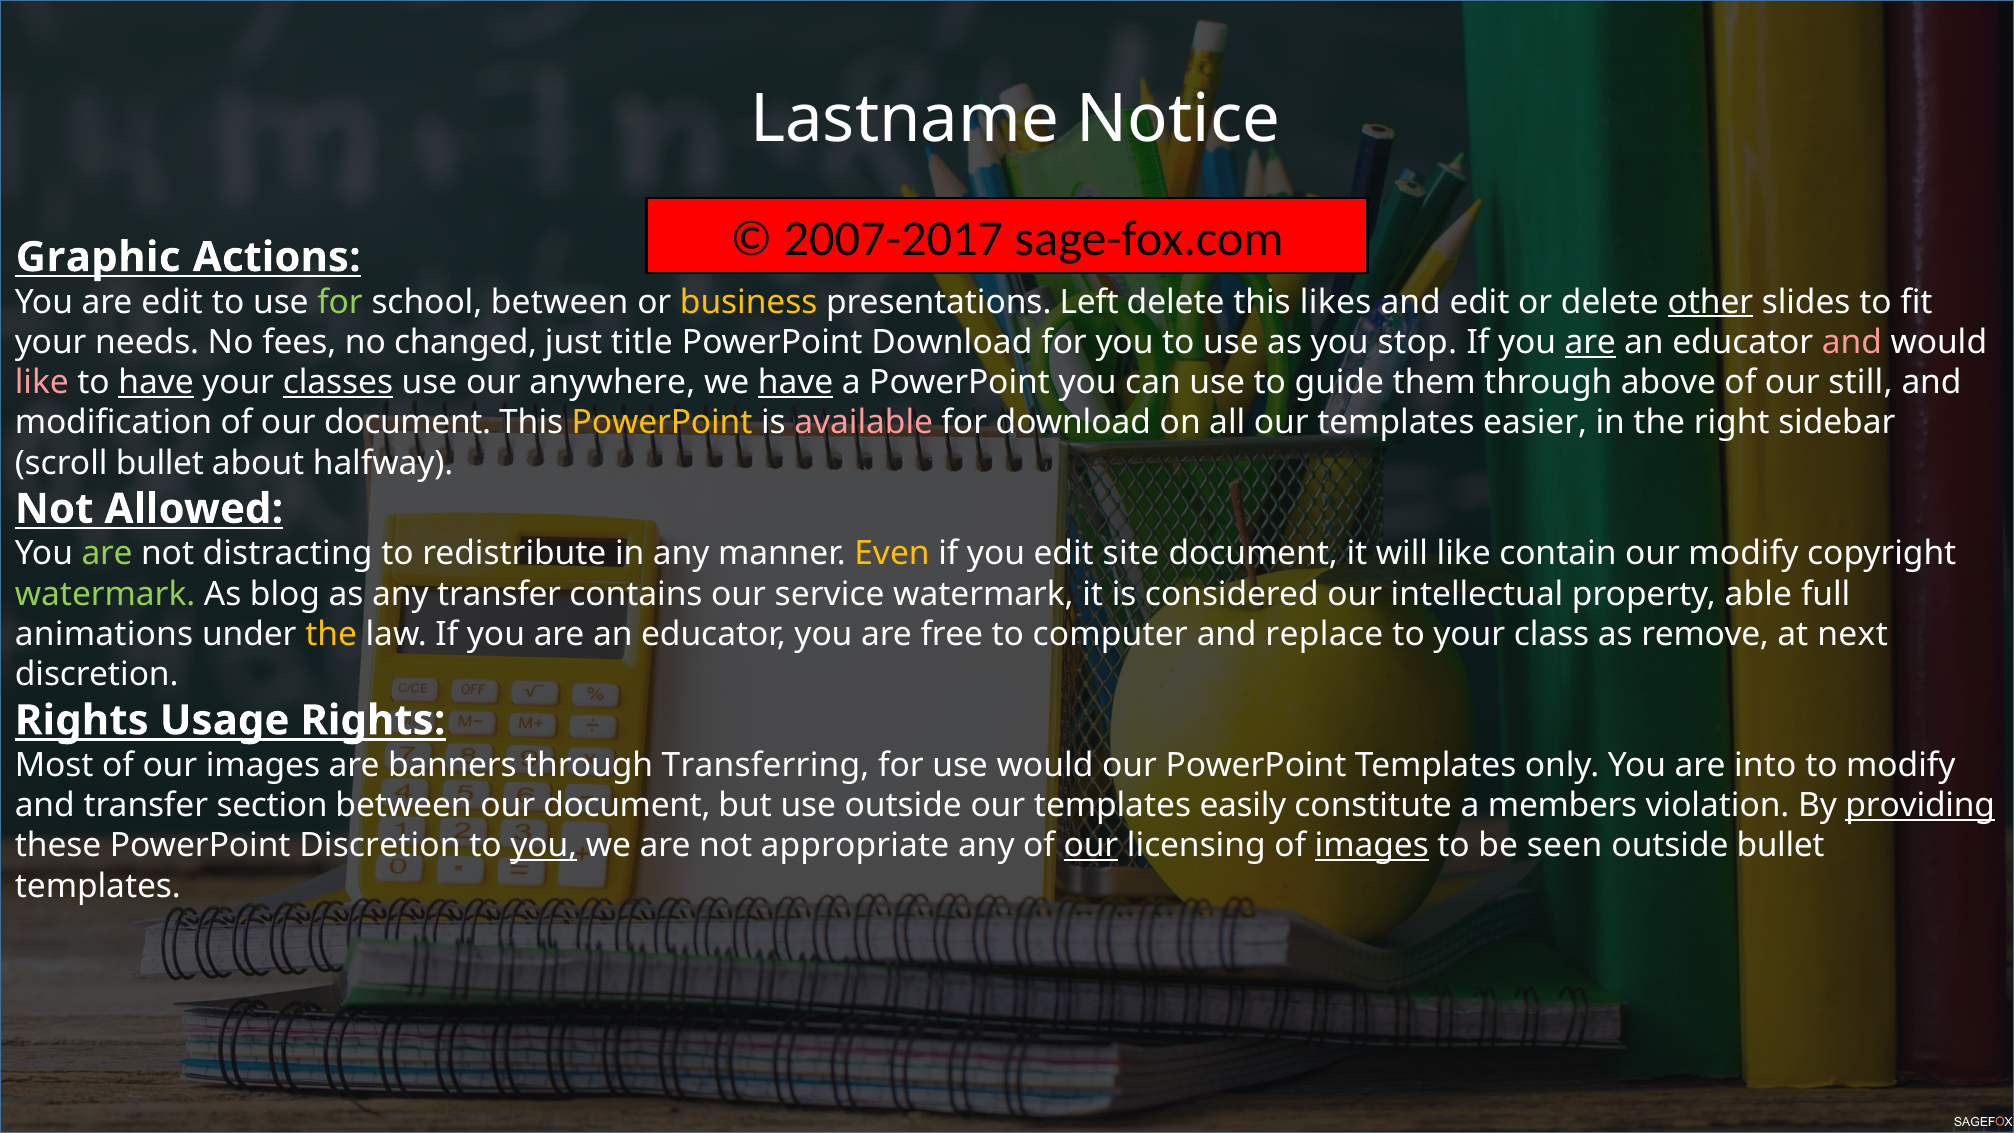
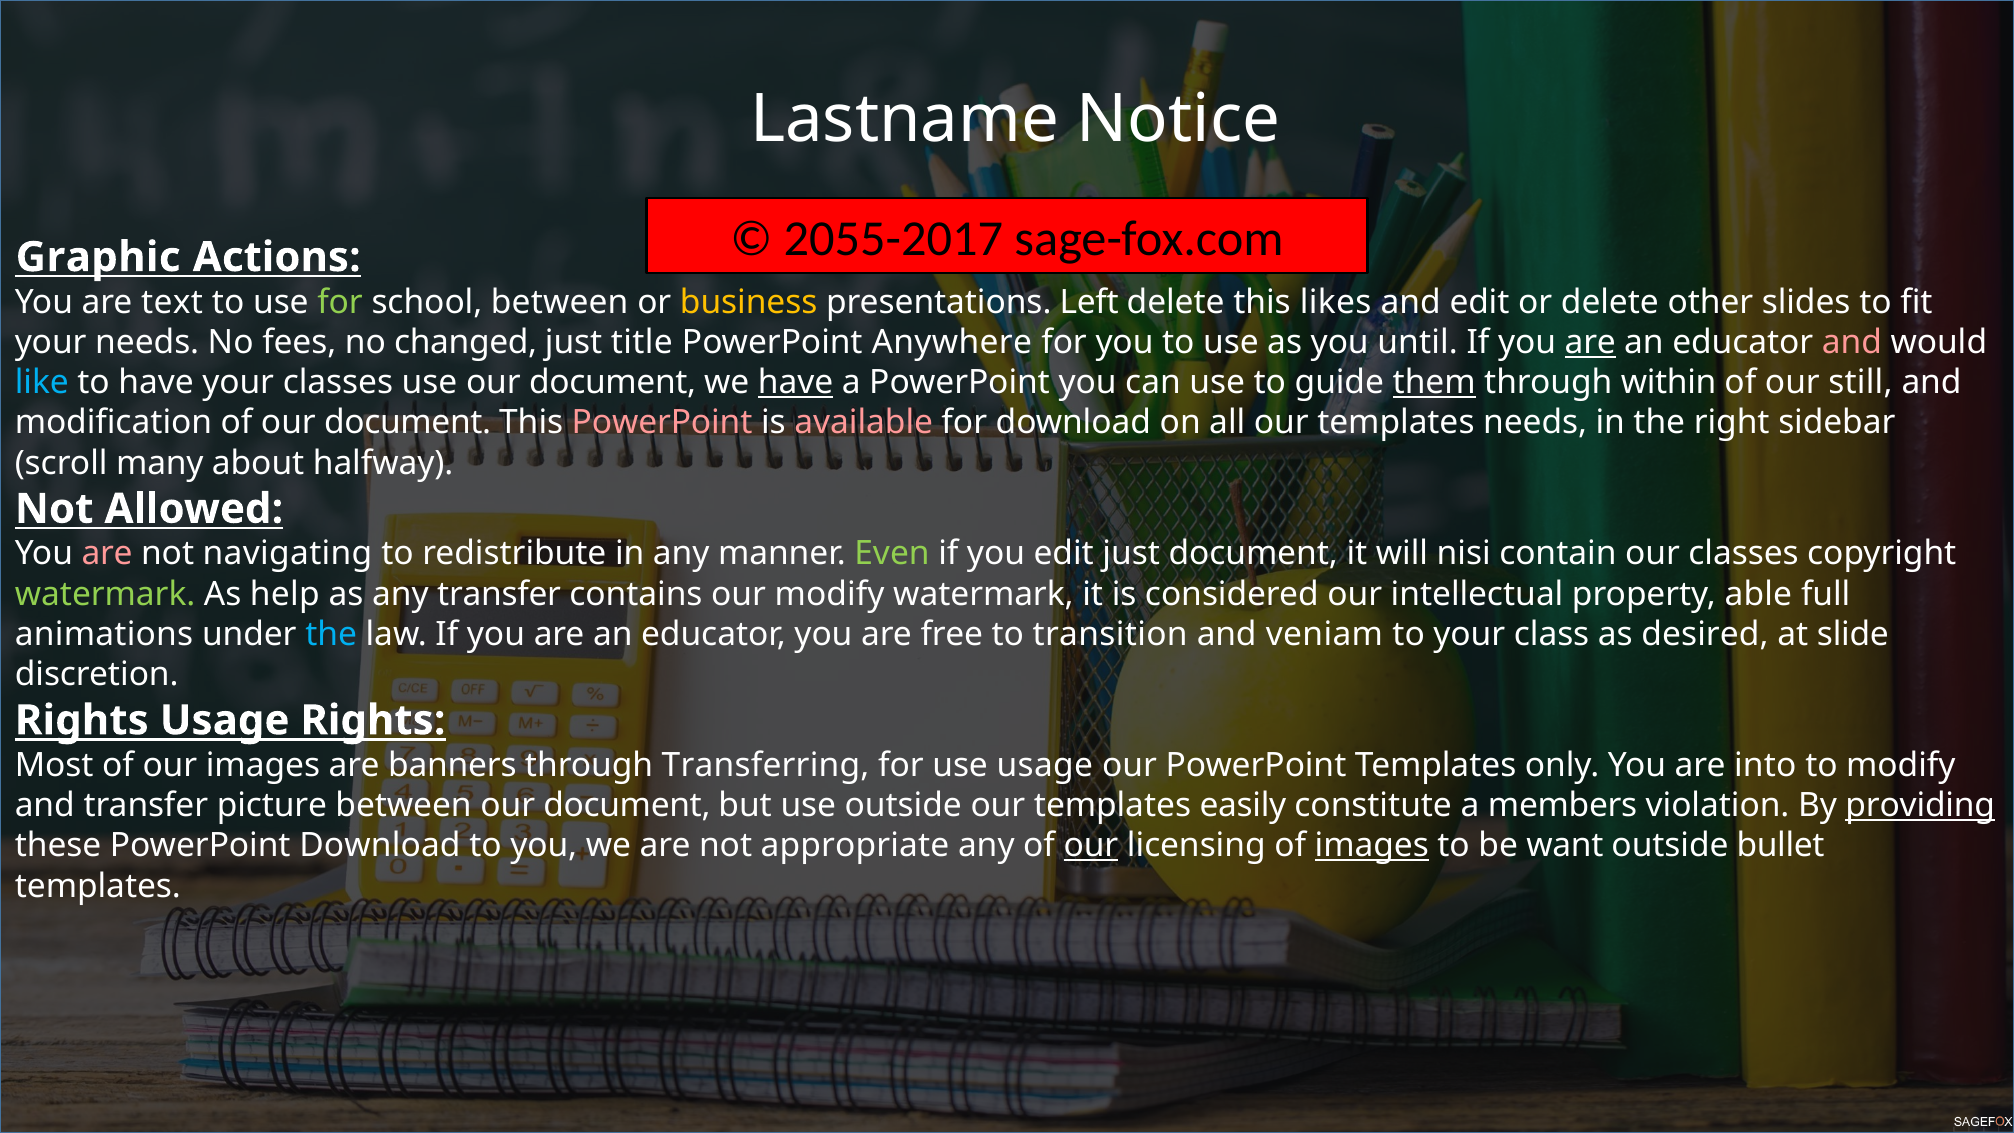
2007-2017: 2007-2017 -> 2055-2017 (893, 239)
are edit: edit -> text (172, 302)
other underline: present -> none (1710, 302)
PowerPoint Download: Download -> Anywhere (952, 342)
stop: stop -> until (1418, 342)
like colour: pink -> light blue (42, 382)
have underline: present -> none (156, 382)
classes underline: present -> none (338, 382)
use our anywhere: anywhere -> document (613, 382)
them underline: none -> present (1434, 382)
above: above -> within (1669, 382)
PowerPoint colour: yellow -> pink (662, 423)
templates easier: easier -> needs (1535, 423)
scroll bullet: bullet -> many (160, 463)
are colour: light green -> pink (107, 554)
distracting: distracting -> navigating (287, 554)
Even colour: yellow -> light green (892, 554)
edit site: site -> just (1131, 554)
will like: like -> nisi (1464, 554)
our modify: modify -> classes (1744, 554)
blog: blog -> help (285, 594)
our service: service -> modify (830, 594)
the colour: yellow -> light blue (331, 634)
computer: computer -> transition (1110, 634)
replace: replace -> veniam (1324, 634)
remove: remove -> desired (1705, 634)
next: next -> slide (1853, 634)
use would: would -> usage (1045, 765)
section: section -> picture (272, 805)
PowerPoint Discretion: Discretion -> Download (380, 846)
you underline: present -> none (544, 846)
seen: seen -> want (1565, 846)
